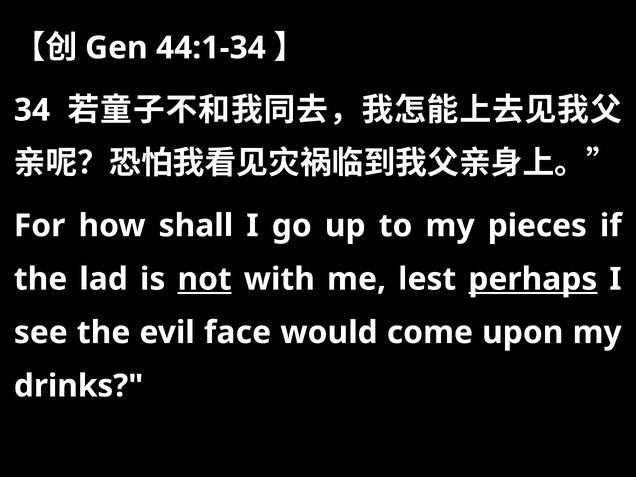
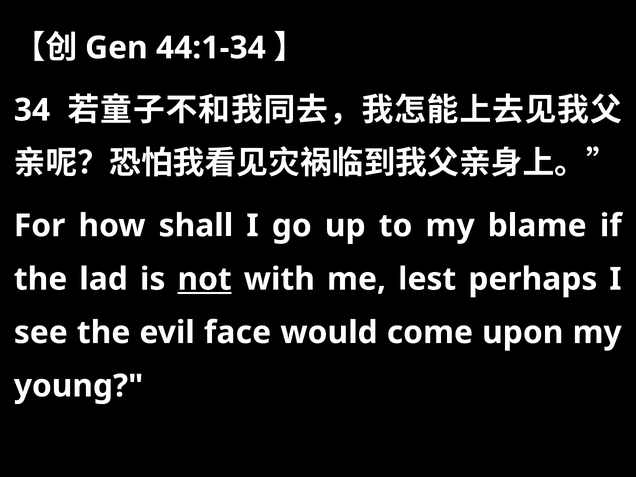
pieces: pieces -> blame (537, 226)
perhaps underline: present -> none (533, 279)
drinks: drinks -> young (79, 386)
